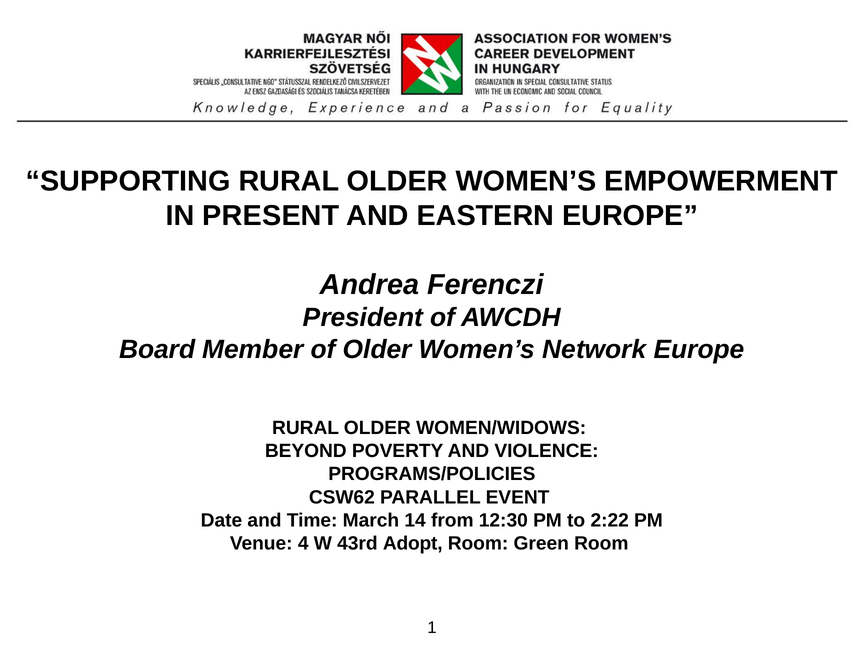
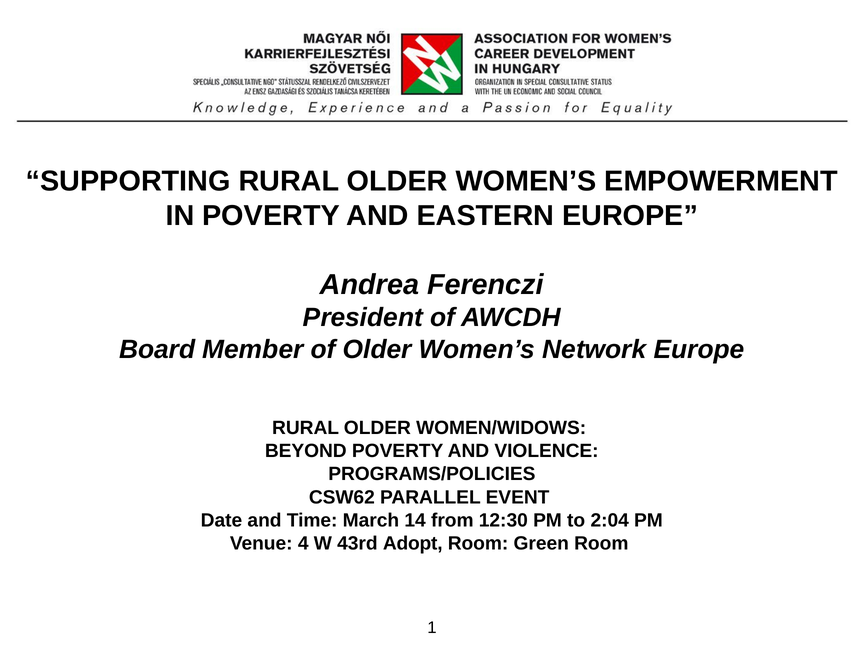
IN PRESENT: PRESENT -> POVERTY (271, 216)
2:22: 2:22 -> 2:04 (610, 520)
